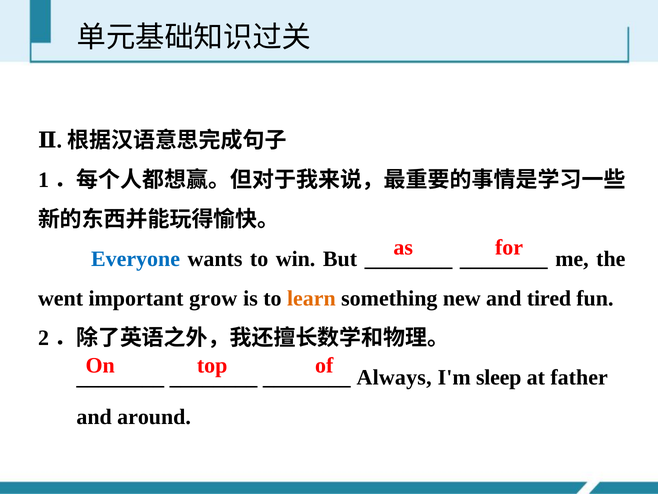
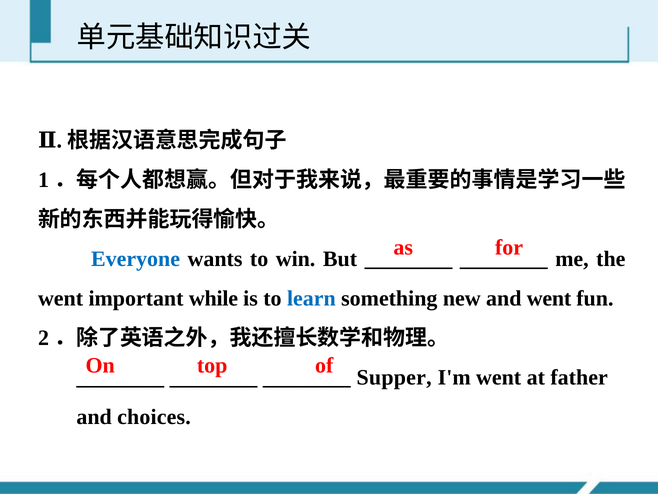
grow: grow -> while (213, 298)
learn colour: orange -> blue (311, 298)
and tired: tired -> went (549, 298)
Always: Always -> Supper (394, 377)
I'm sleep: sleep -> went (499, 377)
around: around -> choices (154, 417)
